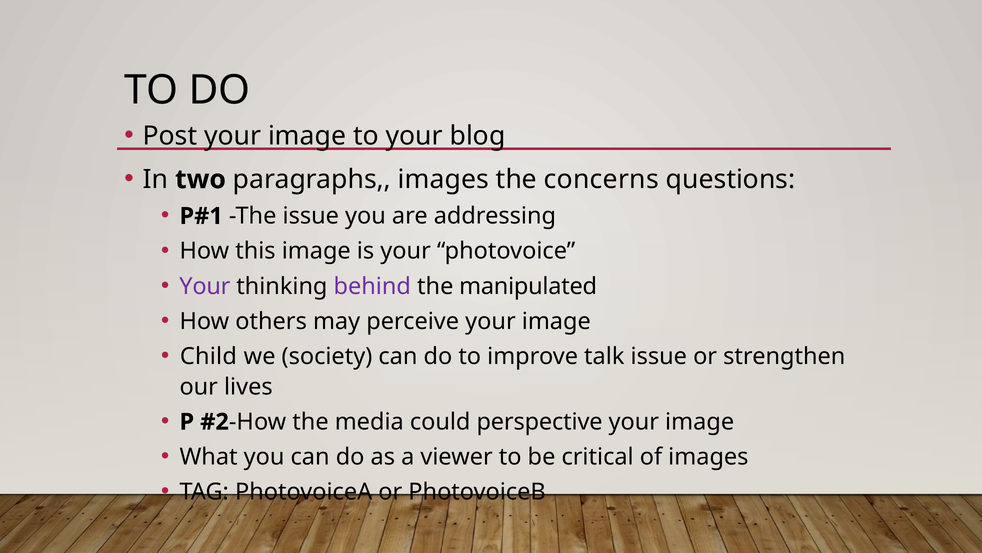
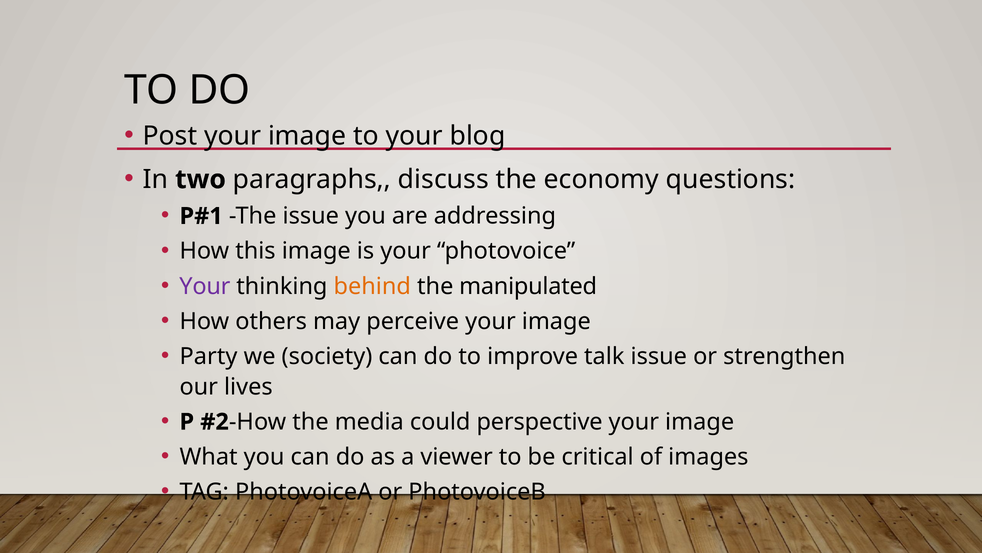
paragraphs images: images -> discuss (443, 179)
concerns: concerns -> economy (601, 179)
behind colour: purple -> orange (372, 286)
Child: Child -> Party (208, 356)
